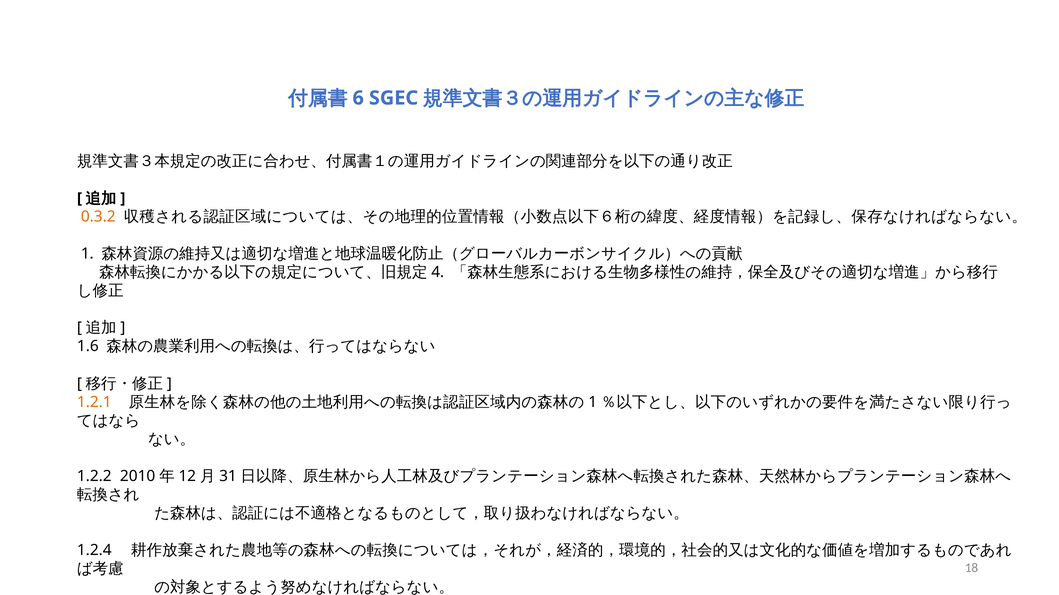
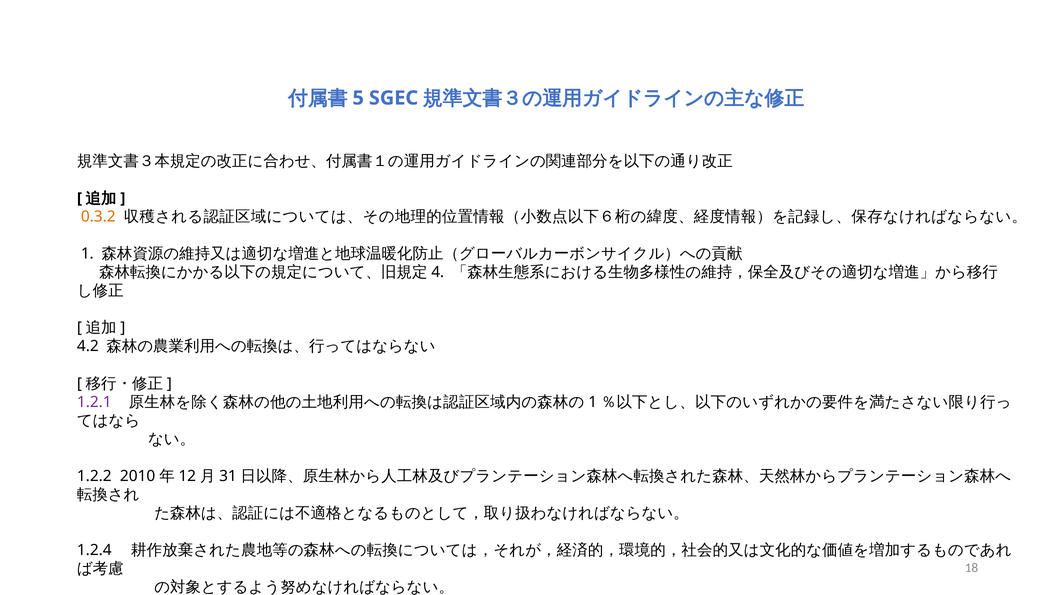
6: 6 -> 5 (358, 98)
1.6: 1.6 -> 4.2 (88, 347)
1.2.1 colour: orange -> purple (94, 402)
